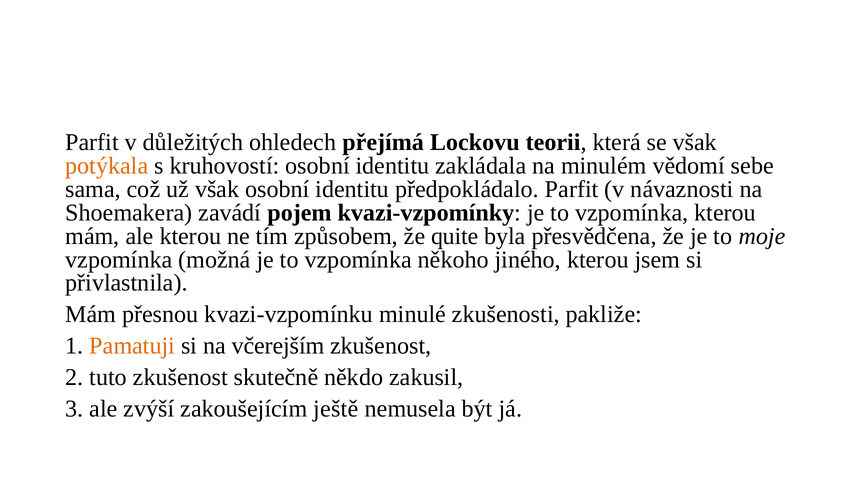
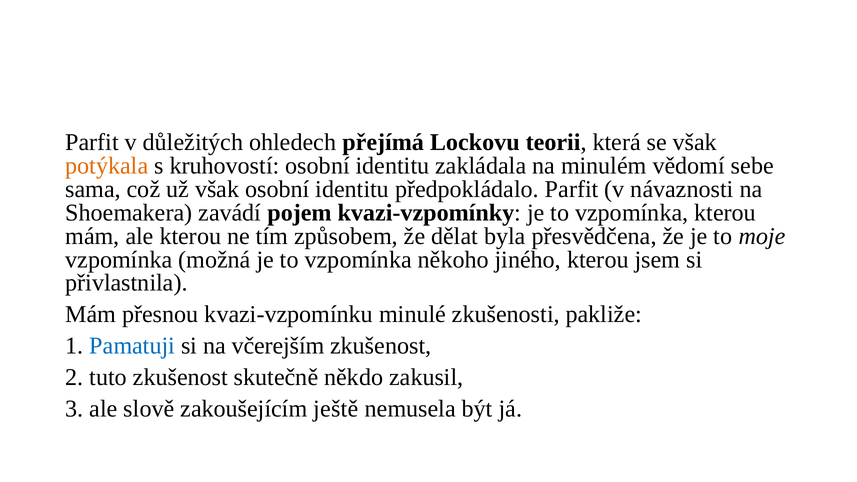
quite: quite -> dělat (455, 236)
Pamatuji colour: orange -> blue (132, 346)
zvýší: zvýší -> slově (149, 409)
